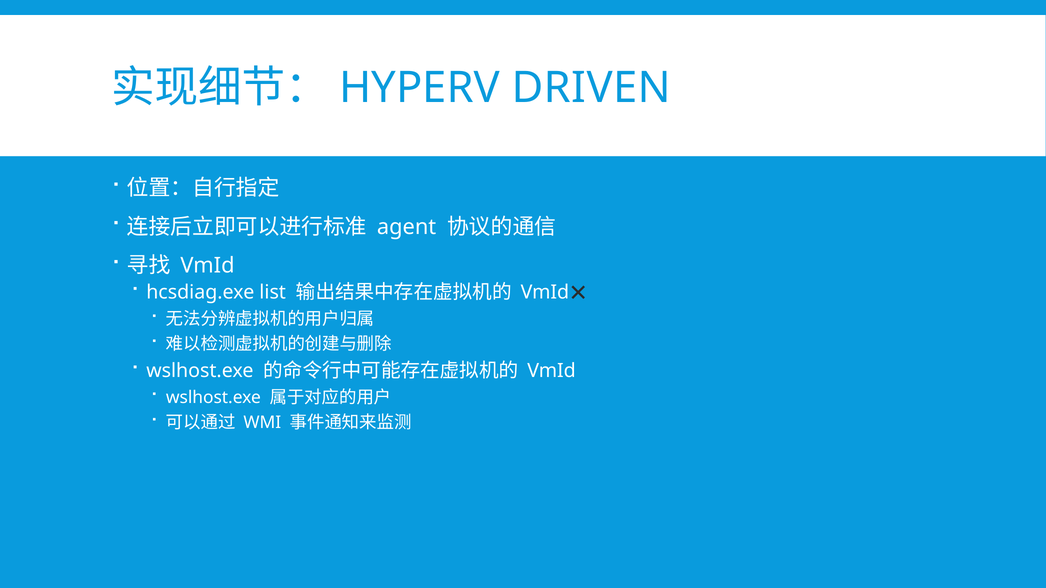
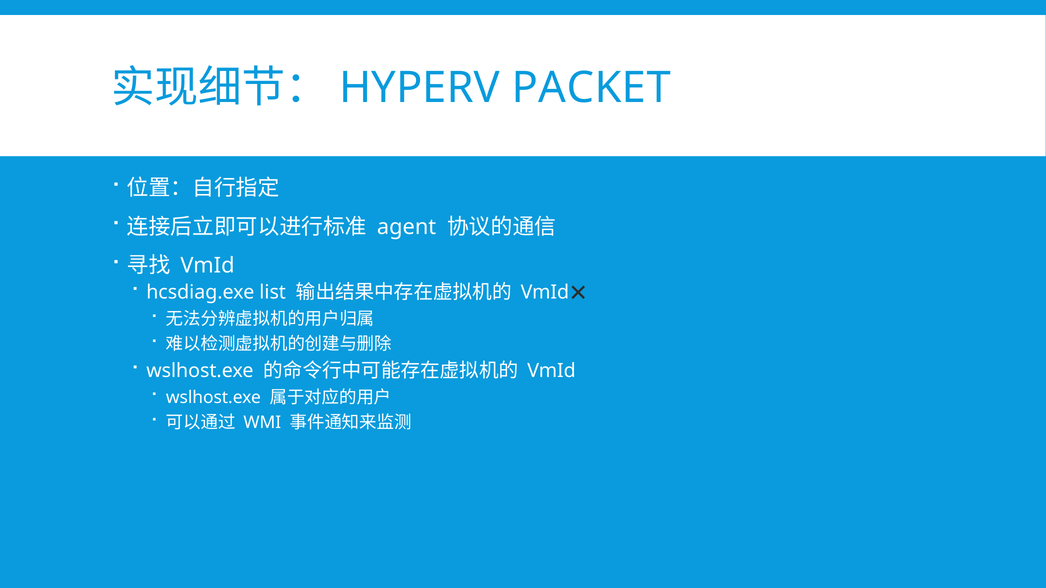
DRIVEN: DRIVEN -> PACKET (591, 88)
